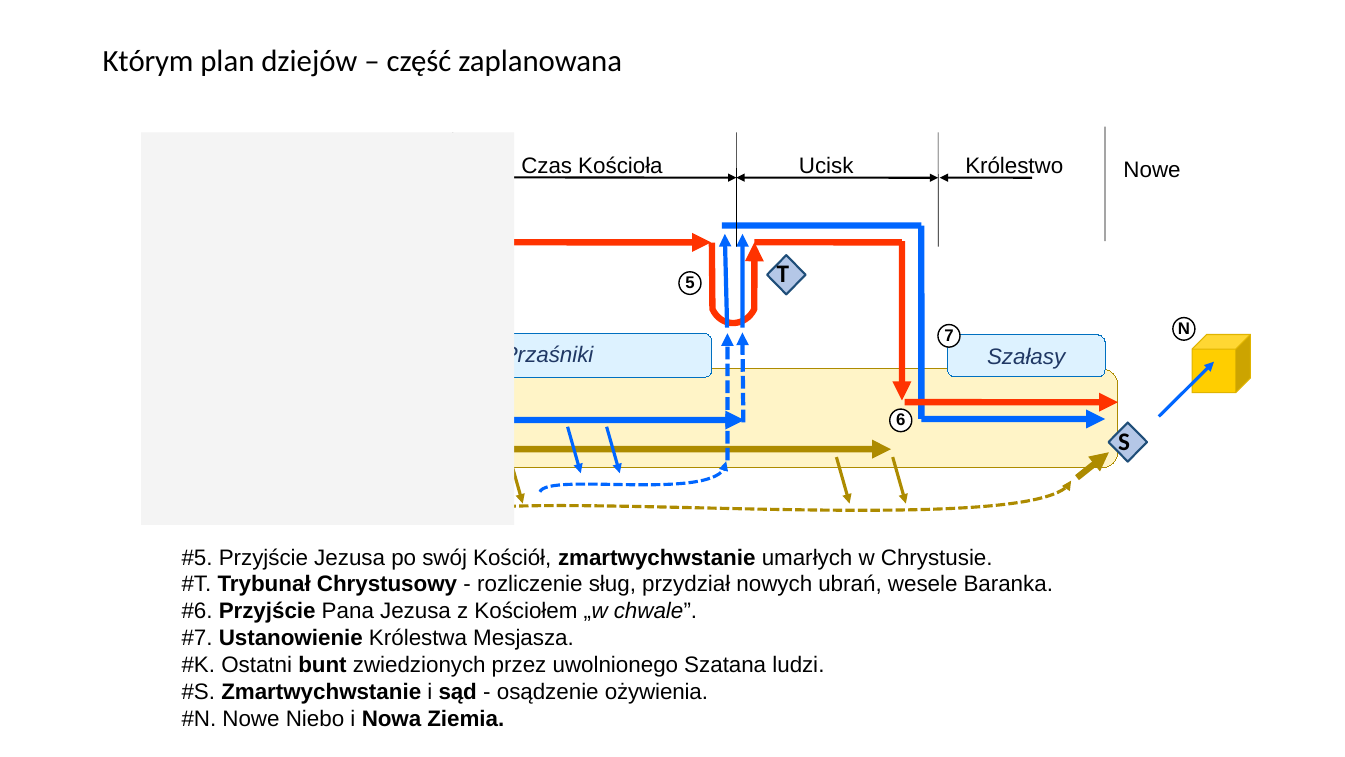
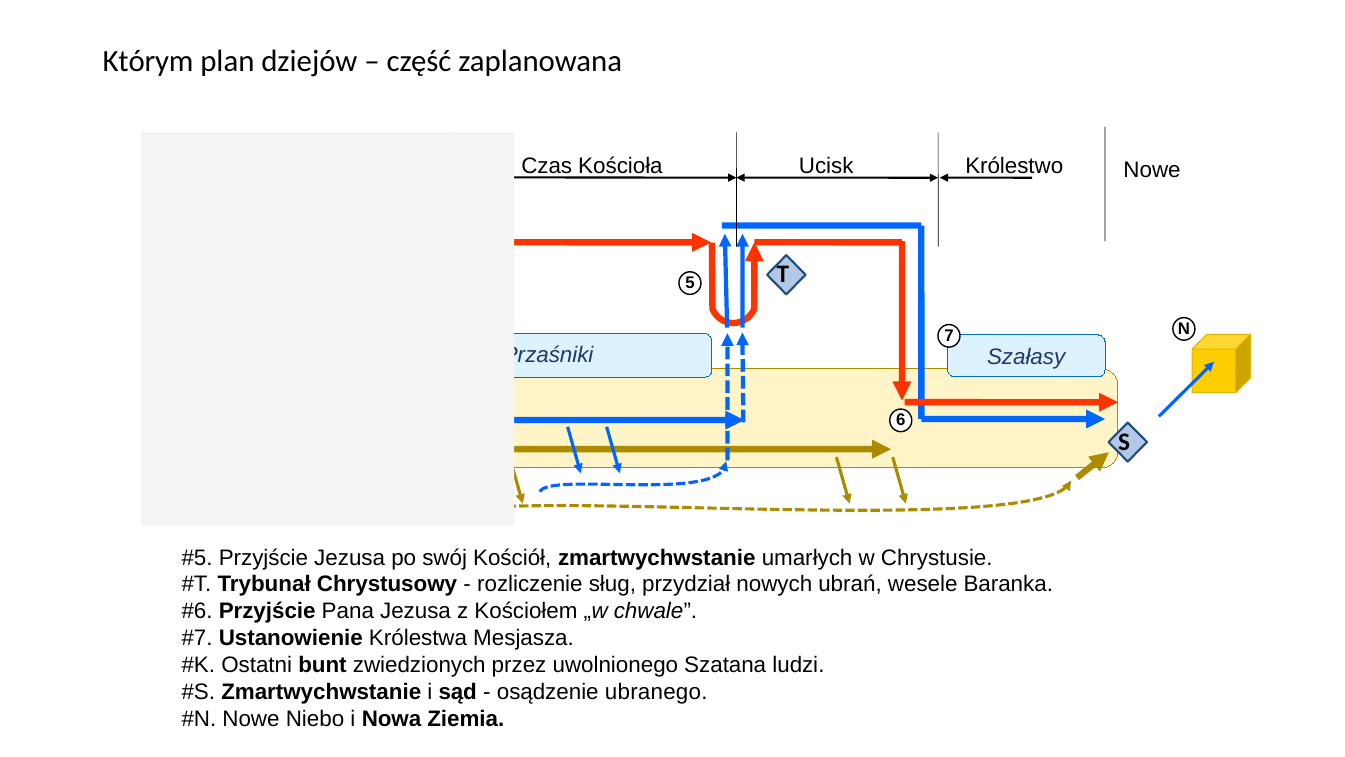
ożywienia: ożywienia -> ubranego (656, 692)
